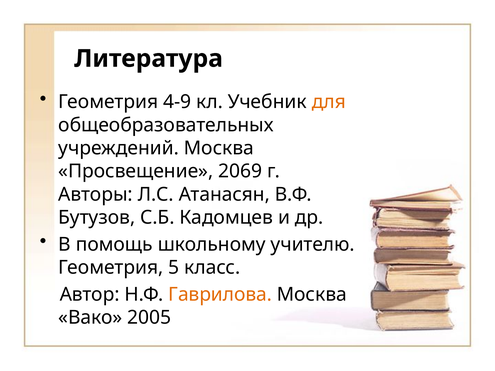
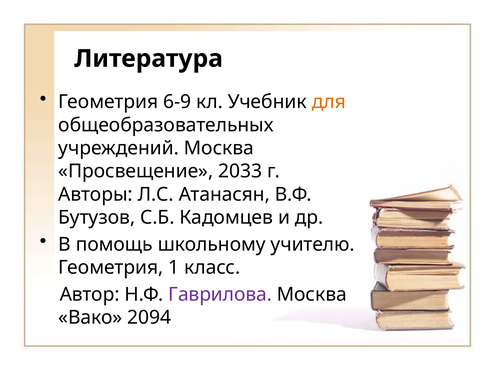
4-9: 4-9 -> 6-9 (177, 102)
2069: 2069 -> 2033 (240, 171)
5: 5 -> 1 (174, 268)
Гаврилова colour: orange -> purple (220, 295)
2005: 2005 -> 2094 (149, 318)
